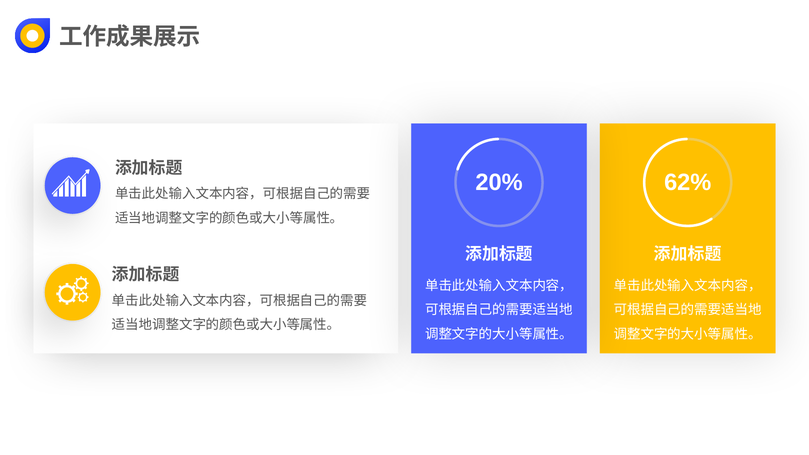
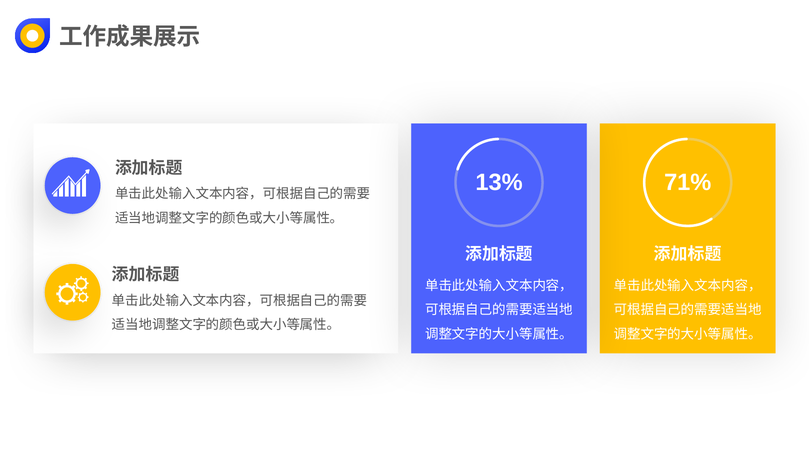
20%: 20% -> 13% (499, 183)
62%: 62% -> 71% (688, 183)
